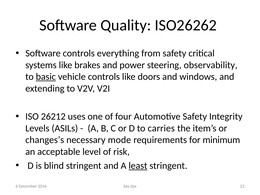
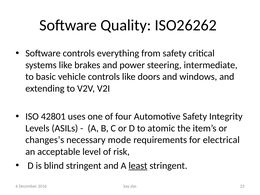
observability: observability -> intermediate (211, 65)
basic underline: present -> none (46, 77)
26212: 26212 -> 42801 (53, 117)
carries: carries -> atomic (161, 128)
minimum: minimum -> electrical (221, 140)
